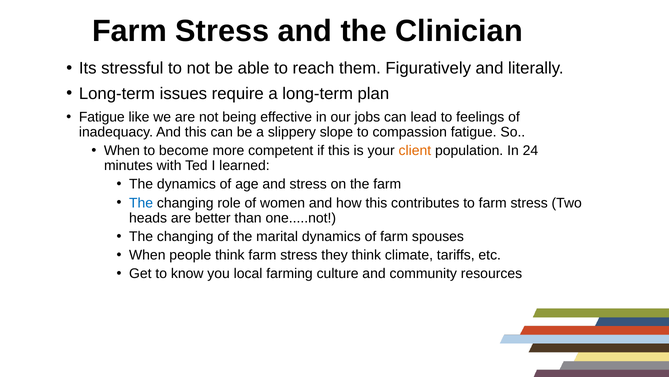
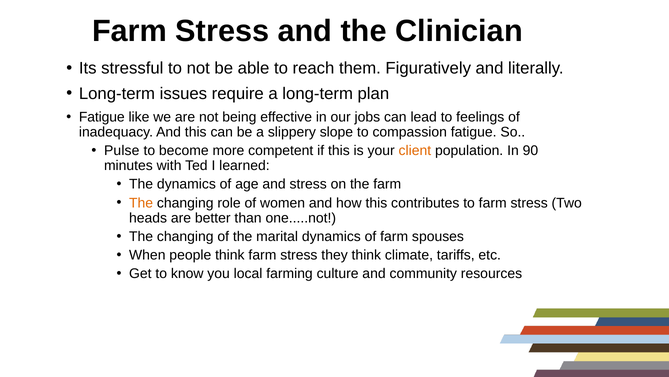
When: When -> Pulse (122, 150)
24: 24 -> 90 (530, 150)
The colour: blue -> orange (141, 203)
